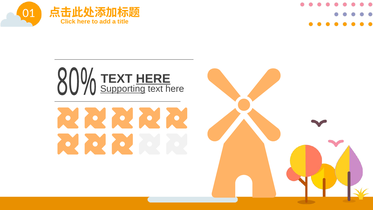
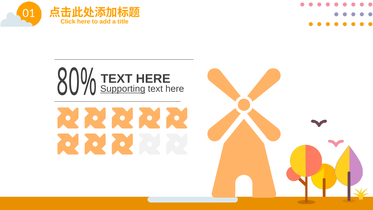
HERE underline: present -> none (153, 79)
